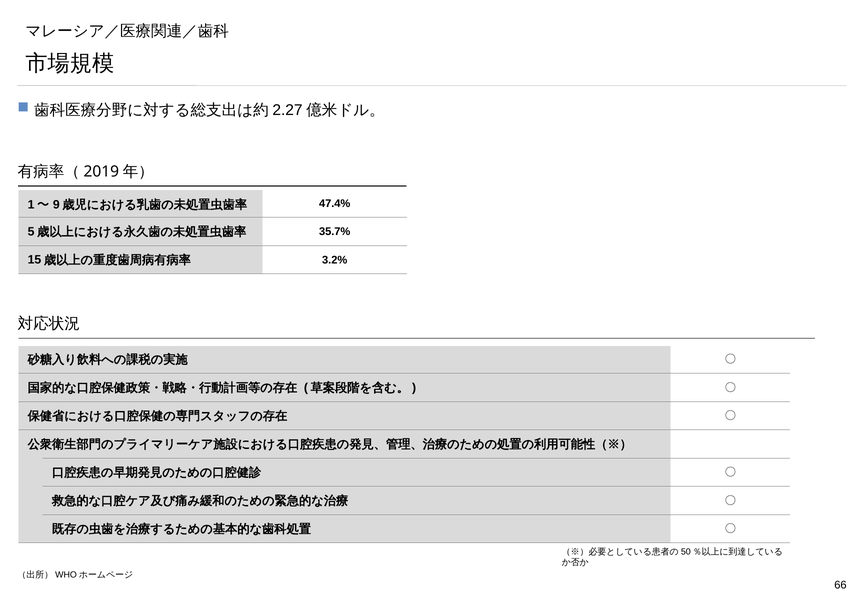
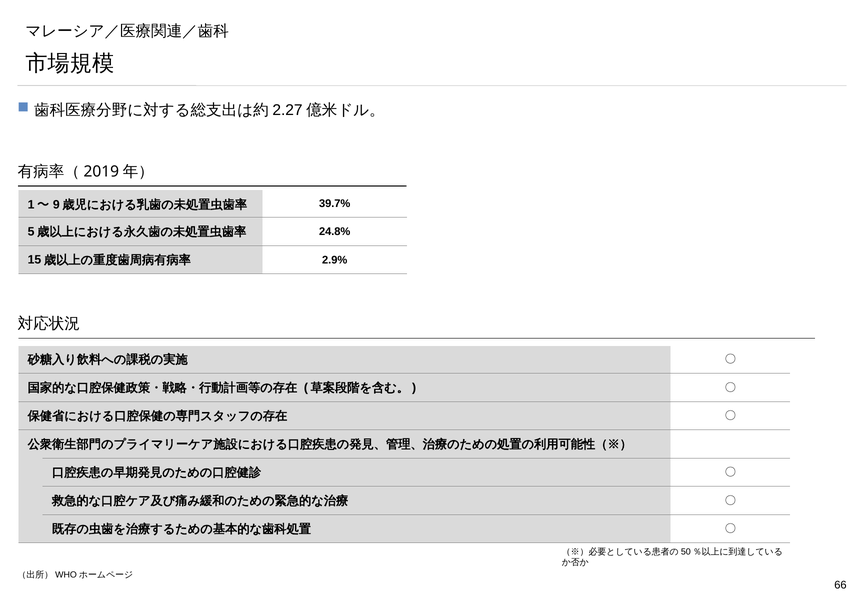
47.4%: 47.4% -> 39.7% (335, 203)
35.7%: 35.7% -> 24.8% (335, 232)
3.2%: 3.2% -> 2.9% (335, 260)
